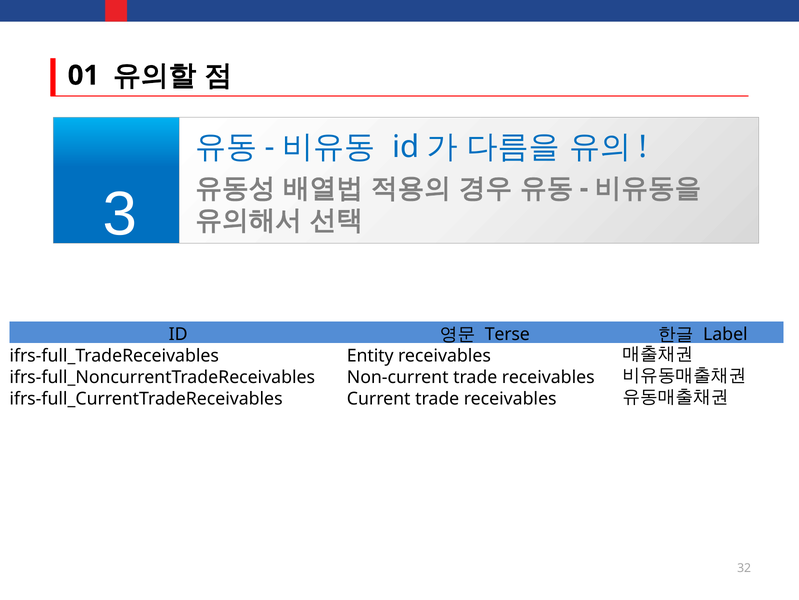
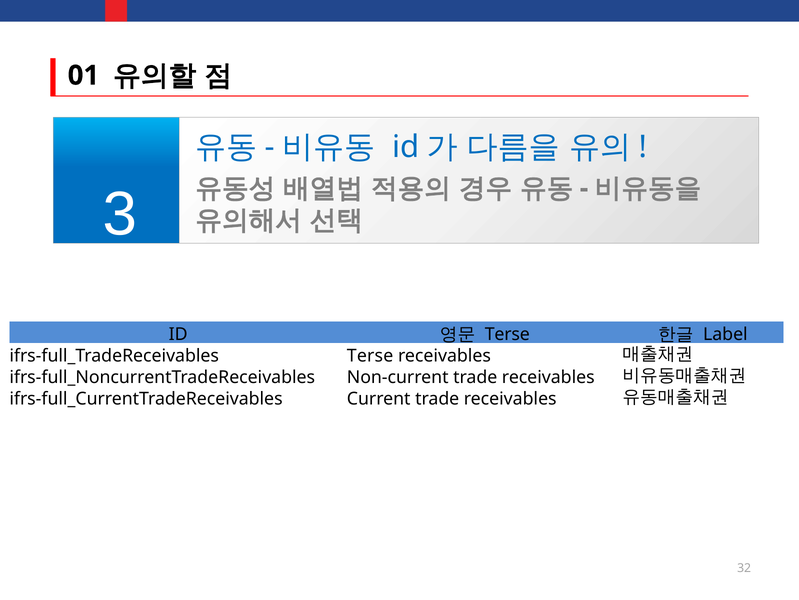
Entity: Entity -> Terse (370, 356)
